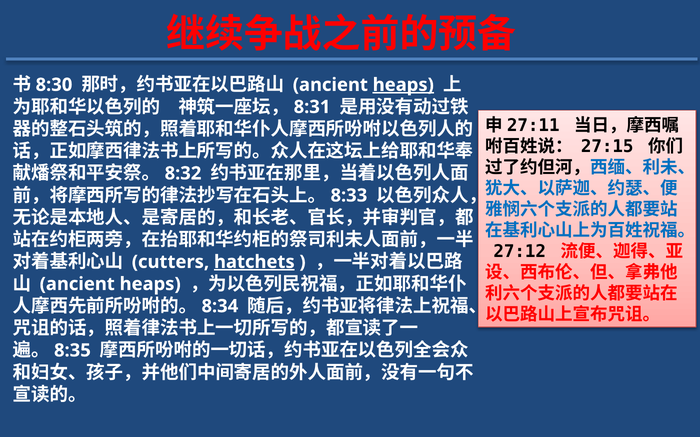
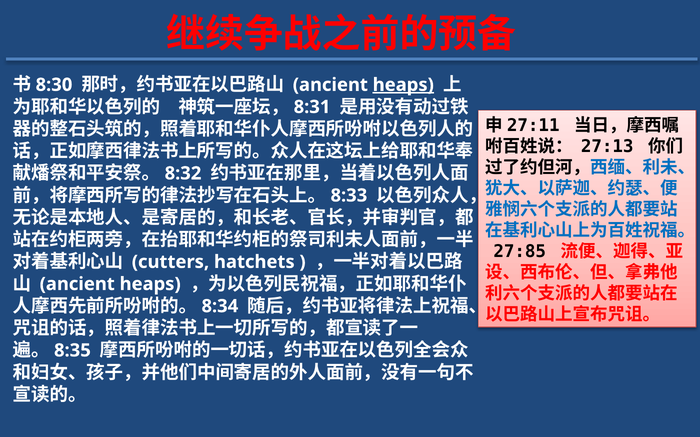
27:15: 27:15 -> 27:13 (607, 147)
27:12: 27:12 -> 27:85 (520, 252)
hatchets underline: present -> none (254, 262)
